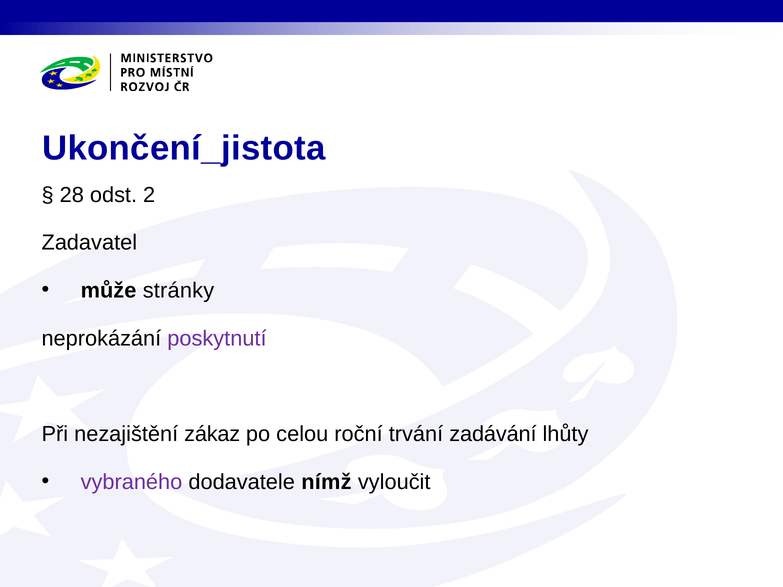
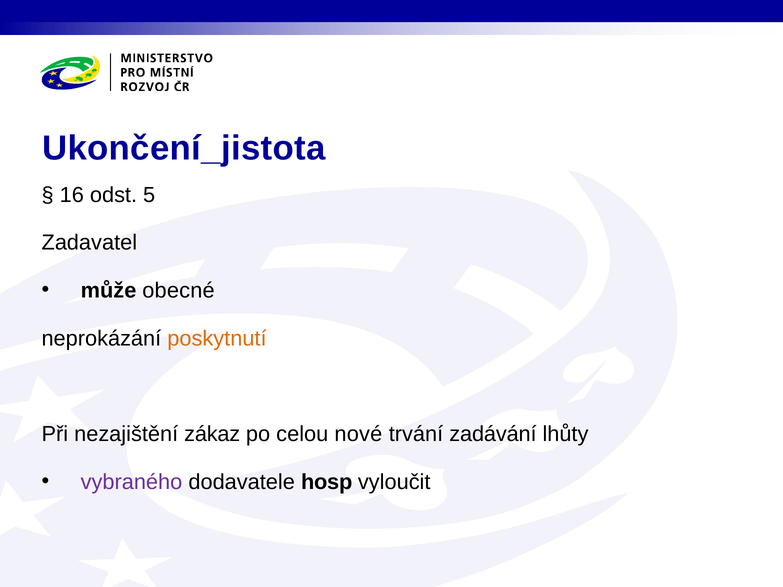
28: 28 -> 16 (72, 195)
2: 2 -> 5 (149, 195)
stránky: stránky -> obecné (178, 291)
poskytnutí colour: purple -> orange (217, 339)
roční: roční -> nové (358, 434)
nímž: nímž -> hosp (327, 482)
